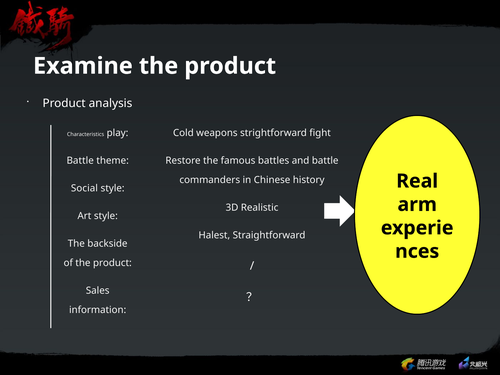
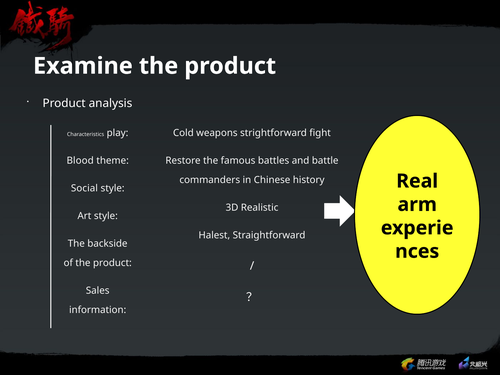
Battle: Battle -> Blood (80, 161)
